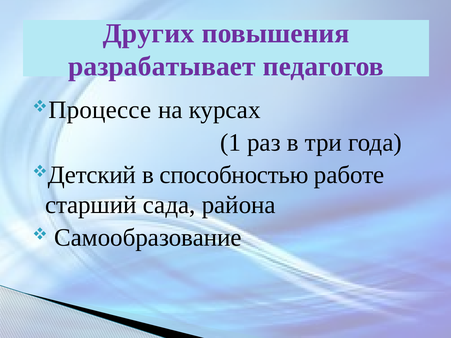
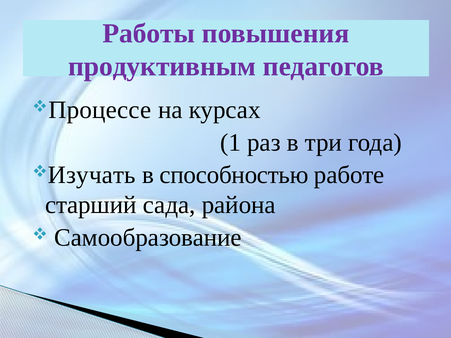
Других: Других -> Работы (149, 34)
разрабатывает: разрабатывает -> продуктивным (162, 67)
Детский: Детский -> Изучать (92, 175)
